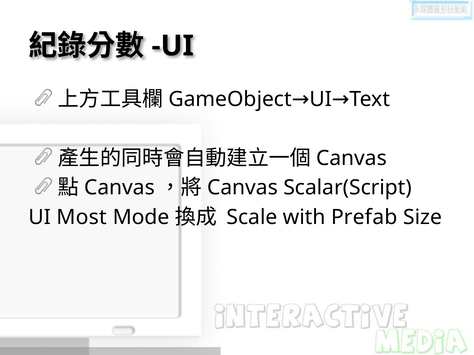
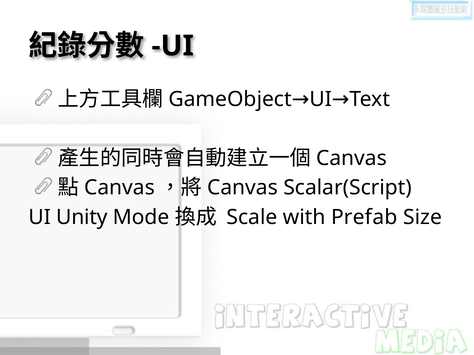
Most: Most -> Unity (82, 217)
